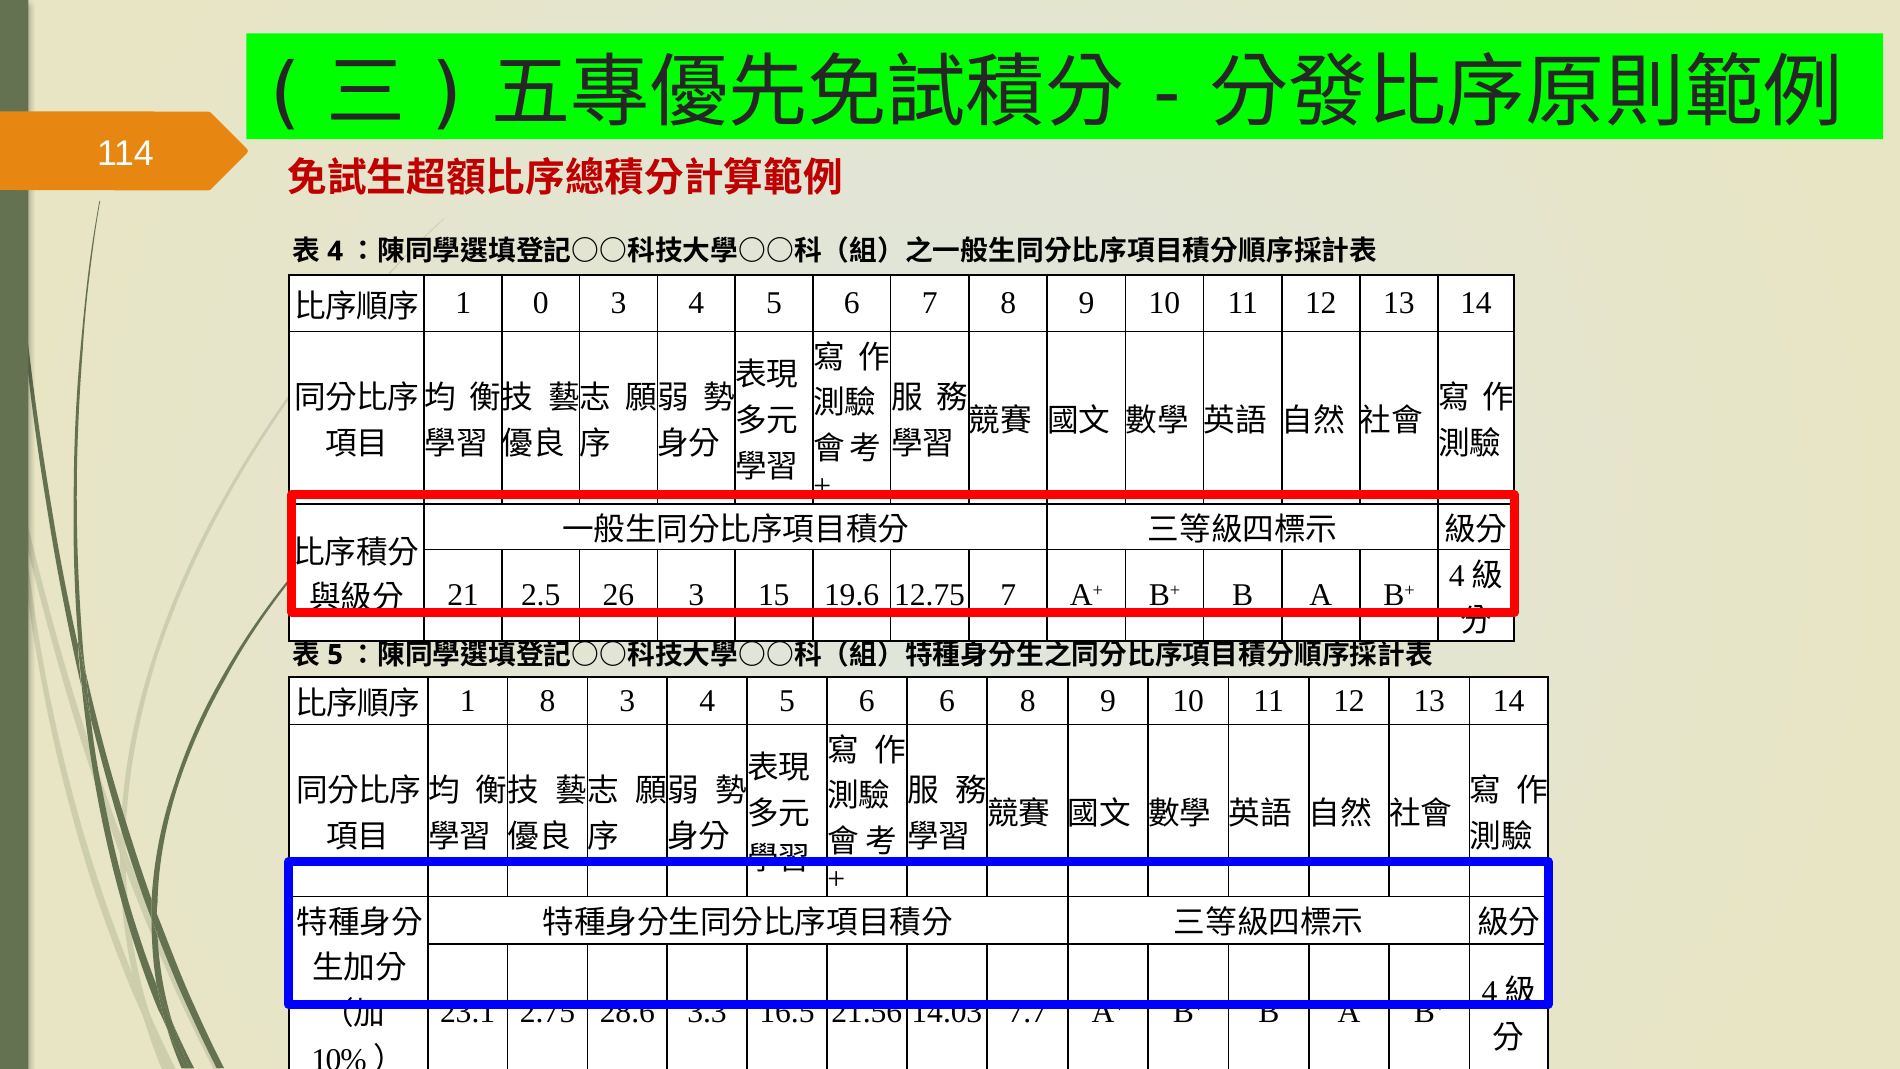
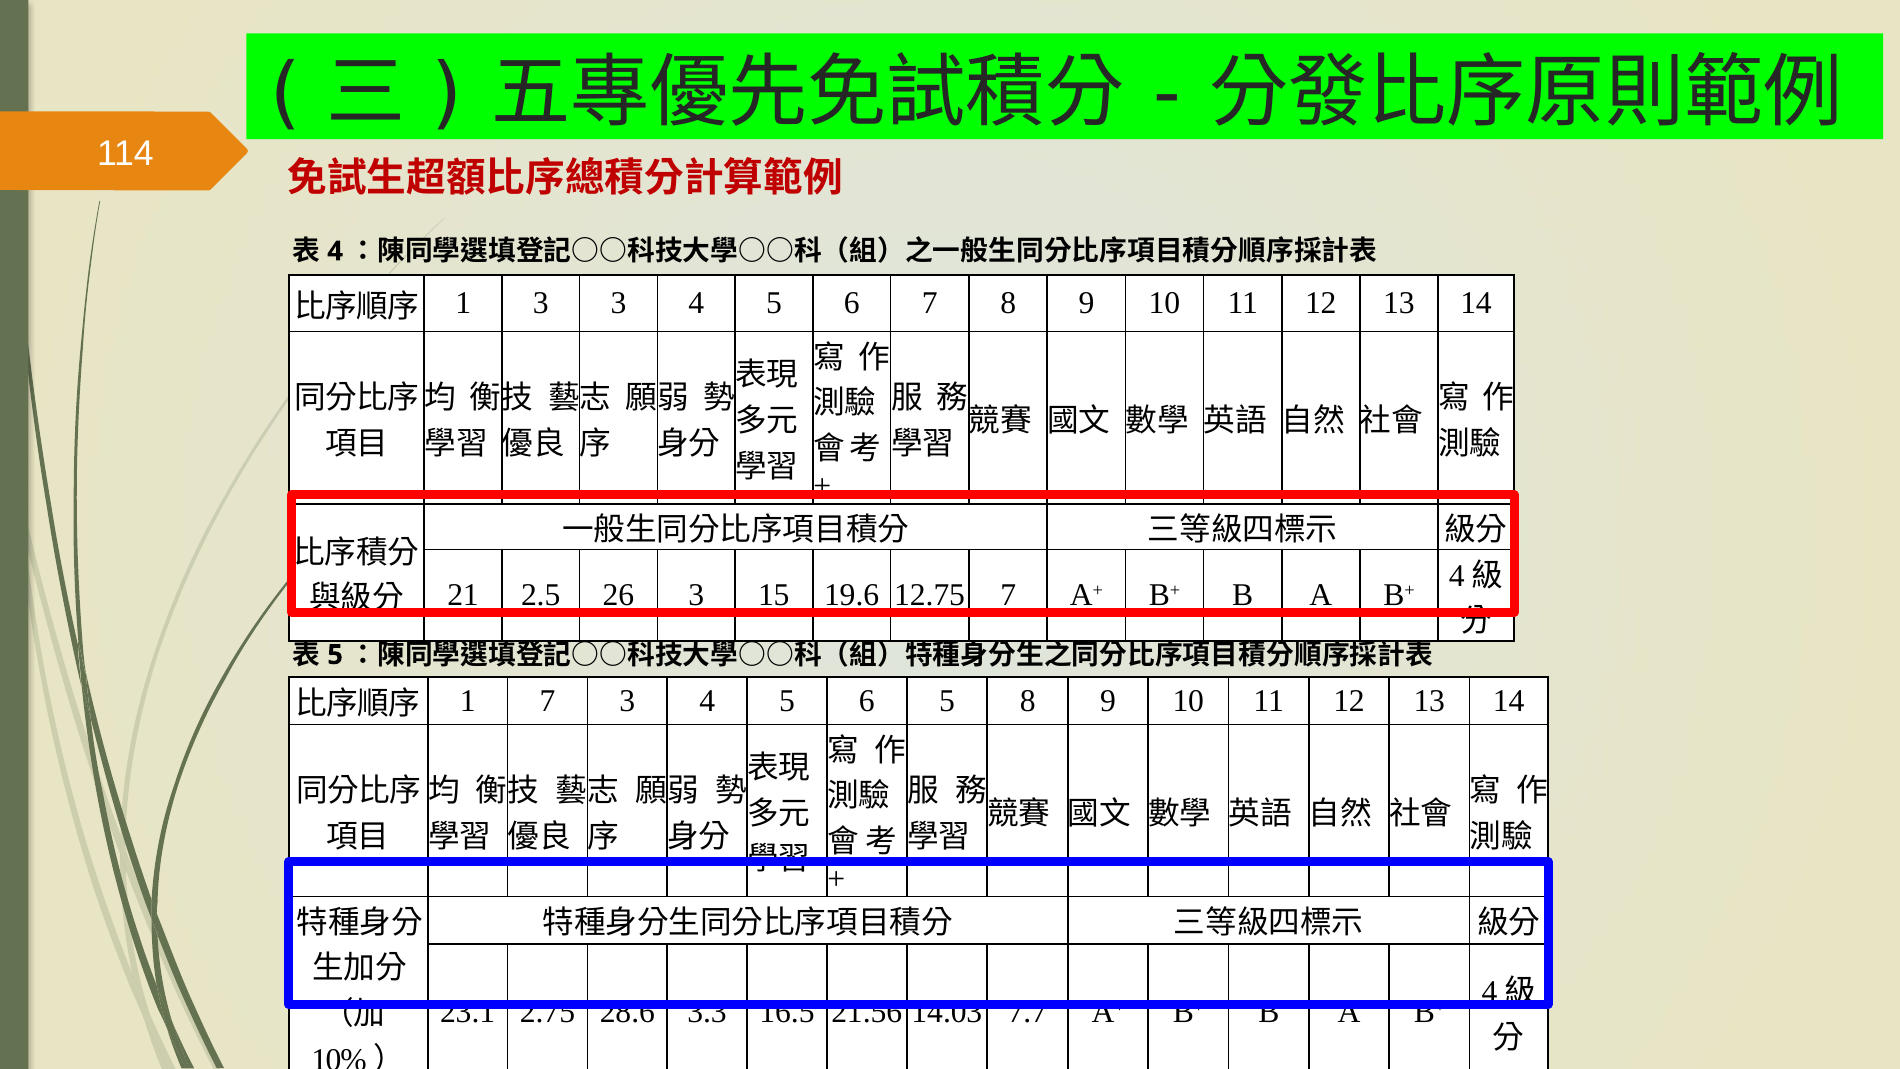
1 0: 0 -> 3 (541, 303)
1 8: 8 -> 7 (548, 701)
6 6: 6 -> 5 (947, 701)
